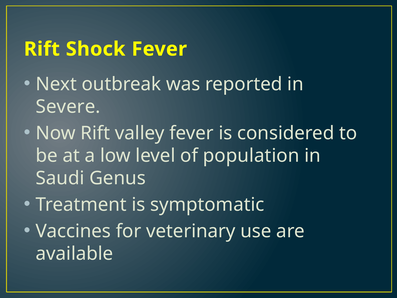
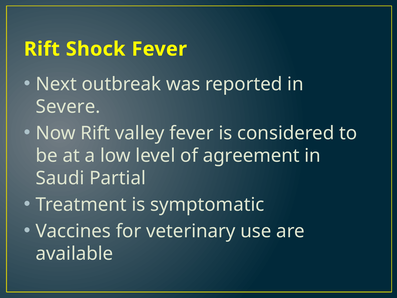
population: population -> agreement (251, 155)
Genus: Genus -> Partial (118, 178)
